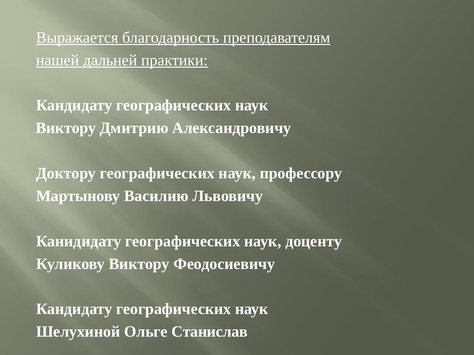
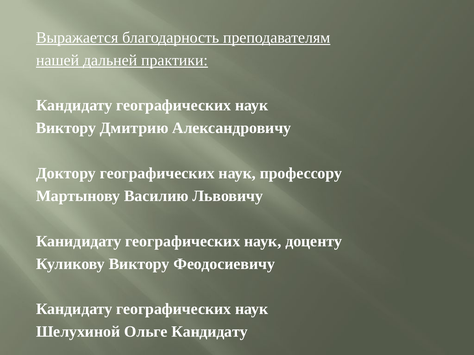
Ольге Станислав: Станислав -> Кандидату (210, 332)
